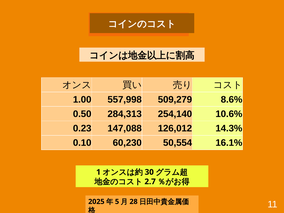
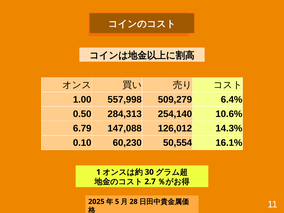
8.6%: 8.6% -> 6.4% (232, 99)
0.23: 0.23 -> 6.79 (82, 128)
